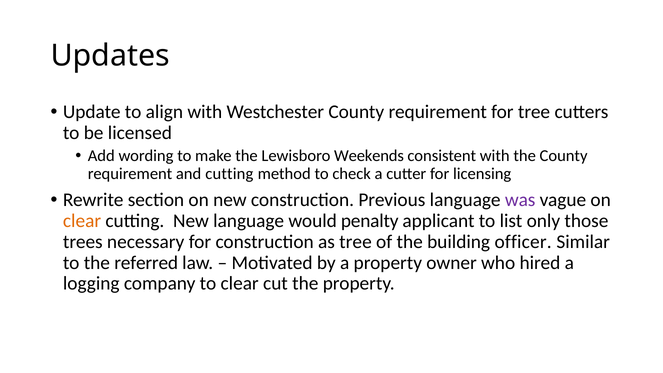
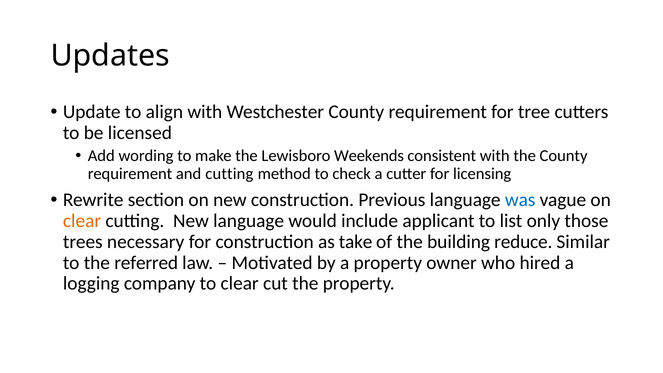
was colour: purple -> blue (520, 200)
penalty: penalty -> include (370, 221)
as tree: tree -> take (356, 242)
officer: officer -> reduce (523, 242)
